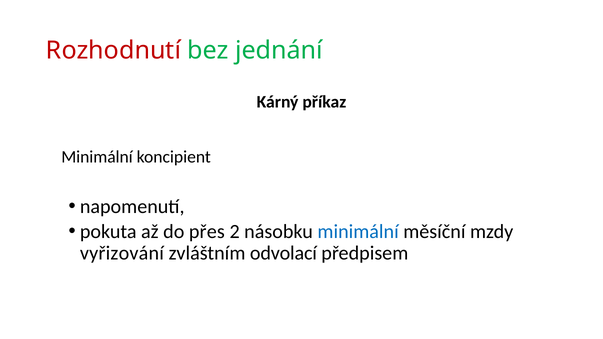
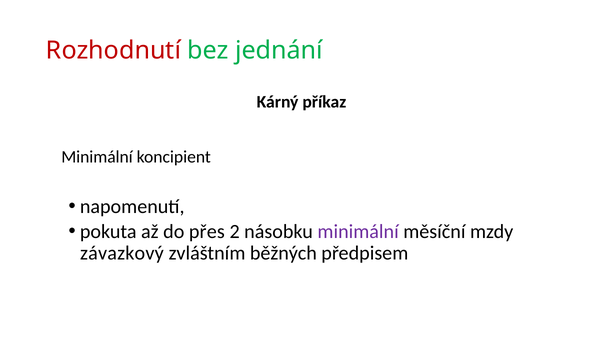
minimální colour: blue -> purple (358, 232)
vyřizování: vyřizování -> závazkový (122, 253)
odvolací: odvolací -> běžných (283, 253)
